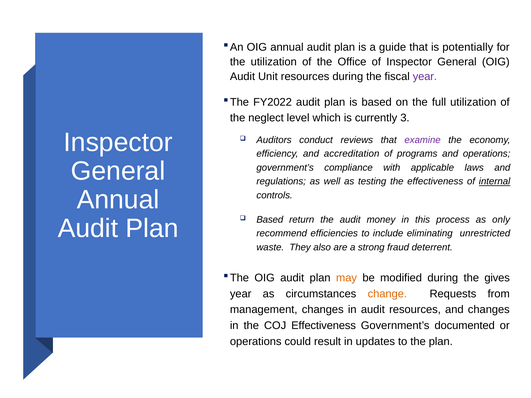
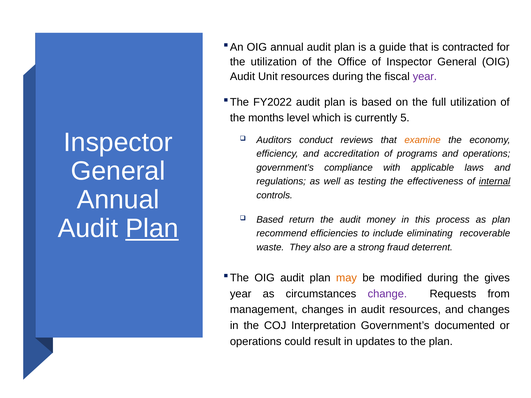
potentially: potentially -> contracted (468, 47)
neglect: neglect -> months (266, 118)
3: 3 -> 5 (405, 118)
examine colour: purple -> orange (423, 140)
as only: only -> plan (501, 220)
Plan underline: none -> present (152, 229)
unrestricted: unrestricted -> recoverable (485, 234)
change colour: orange -> purple (387, 294)
COJ Effectiveness: Effectiveness -> Interpretation (324, 326)
